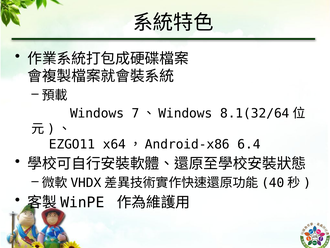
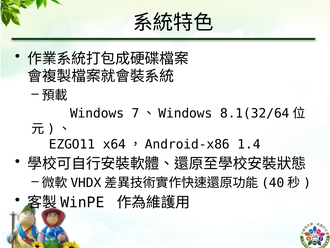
6.4: 6.4 -> 1.4 (249, 144)
